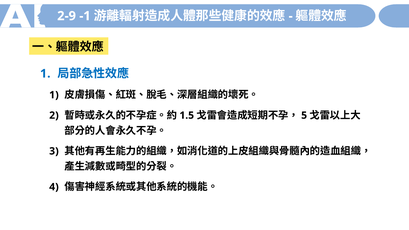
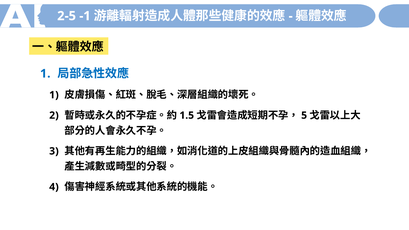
2-9: 2-9 -> 2-5 (67, 16)
